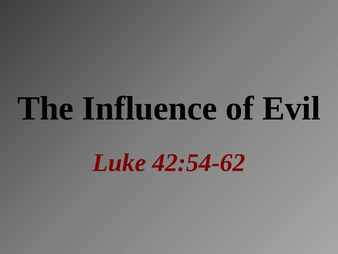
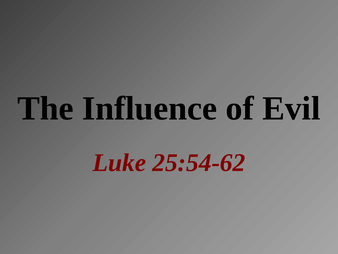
42:54-62: 42:54-62 -> 25:54-62 (199, 162)
